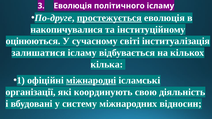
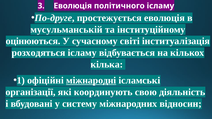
простежується underline: present -> none (109, 18)
накопичувалися: накопичувалися -> мусульманській (67, 30)
залишатися: залишатися -> розходяться (38, 53)
